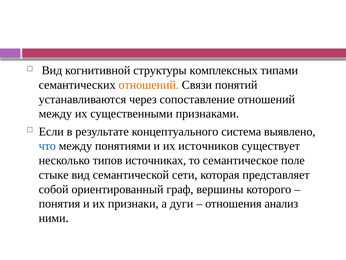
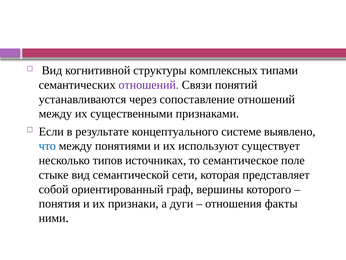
отношений colour: orange -> purple (149, 85)
система: система -> системе (241, 131)
источников: источников -> используют (209, 146)
анализ: анализ -> факты (281, 203)
